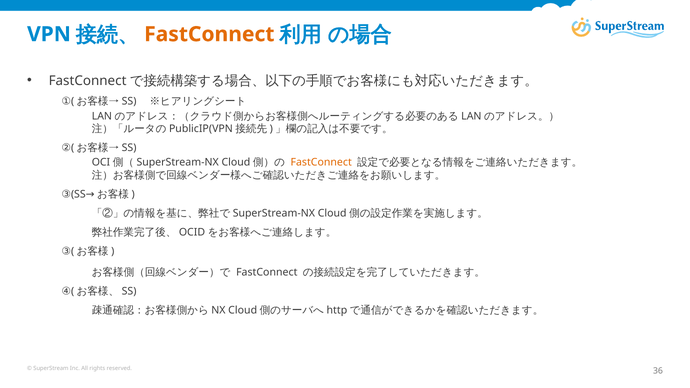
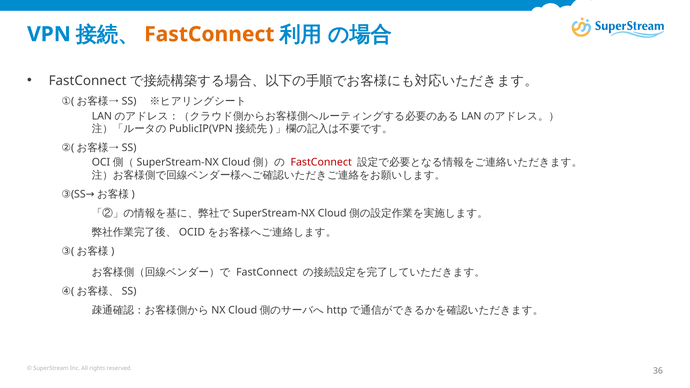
FastConnect colour: orange -> red (321, 163)
